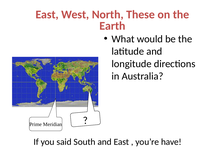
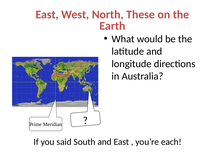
have: have -> each (171, 142)
